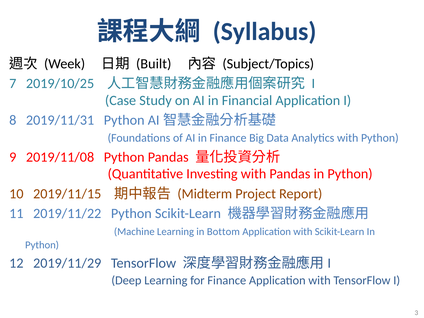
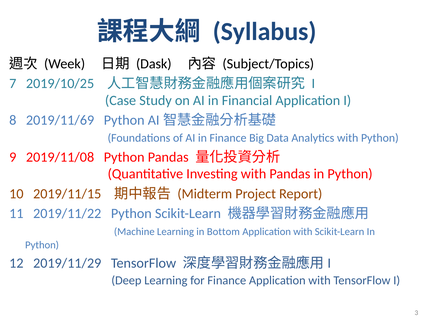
Built: Built -> Dask (154, 64)
2019/11/31: 2019/11/31 -> 2019/11/69 (60, 120)
